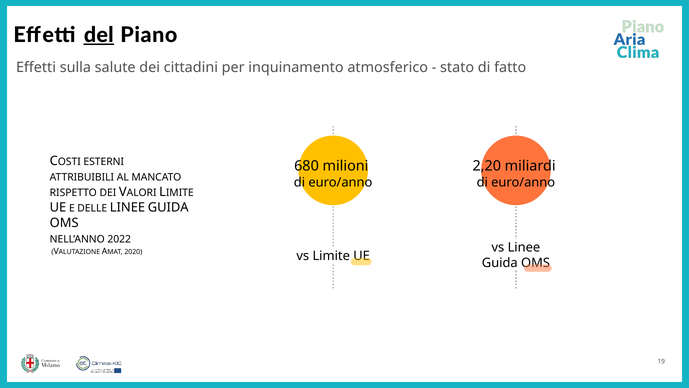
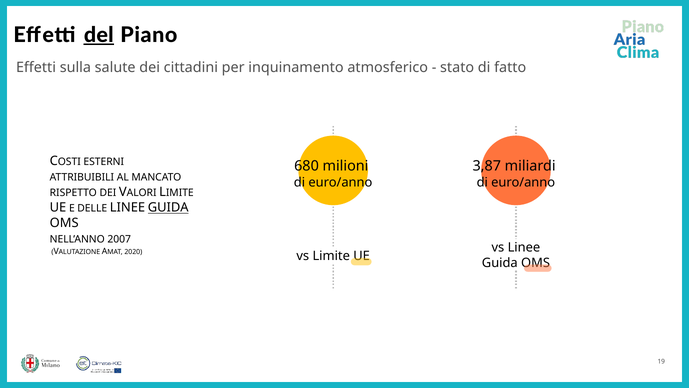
2,20: 2,20 -> 3,87 (487, 166)
GUIDA underline: none -> present (168, 207)
2022: 2022 -> 2007 (119, 239)
